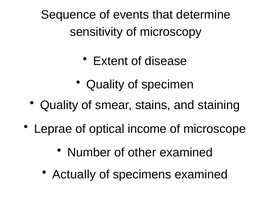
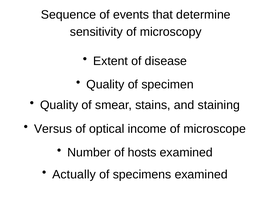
Leprae: Leprae -> Versus (53, 129)
other: other -> hosts (142, 153)
